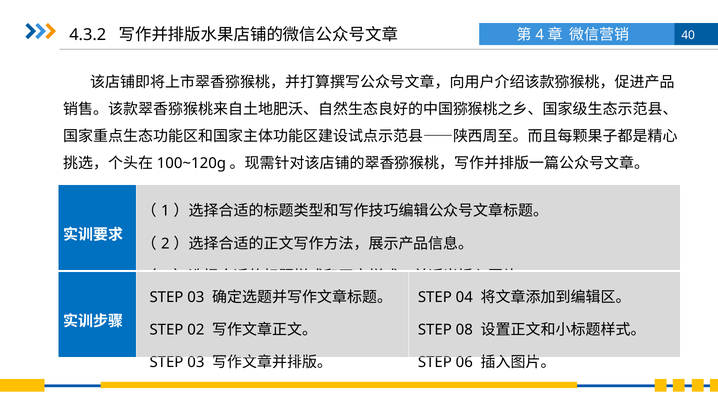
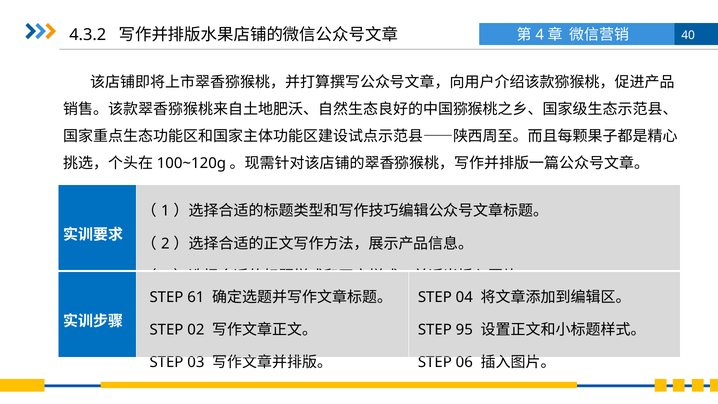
03: 03 -> 61 (196, 297)
08: 08 -> 95 (464, 330)
